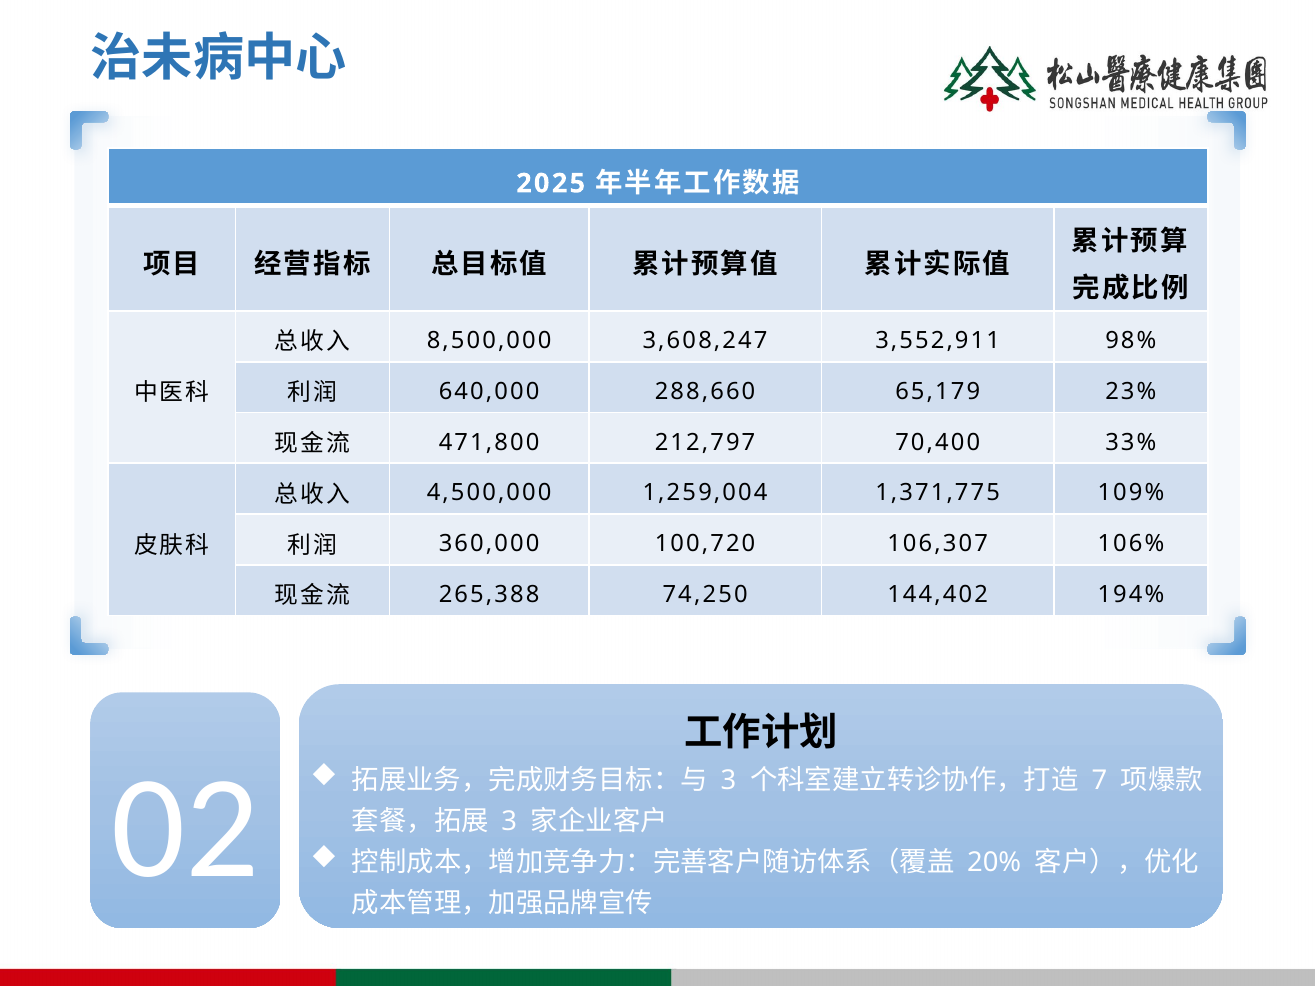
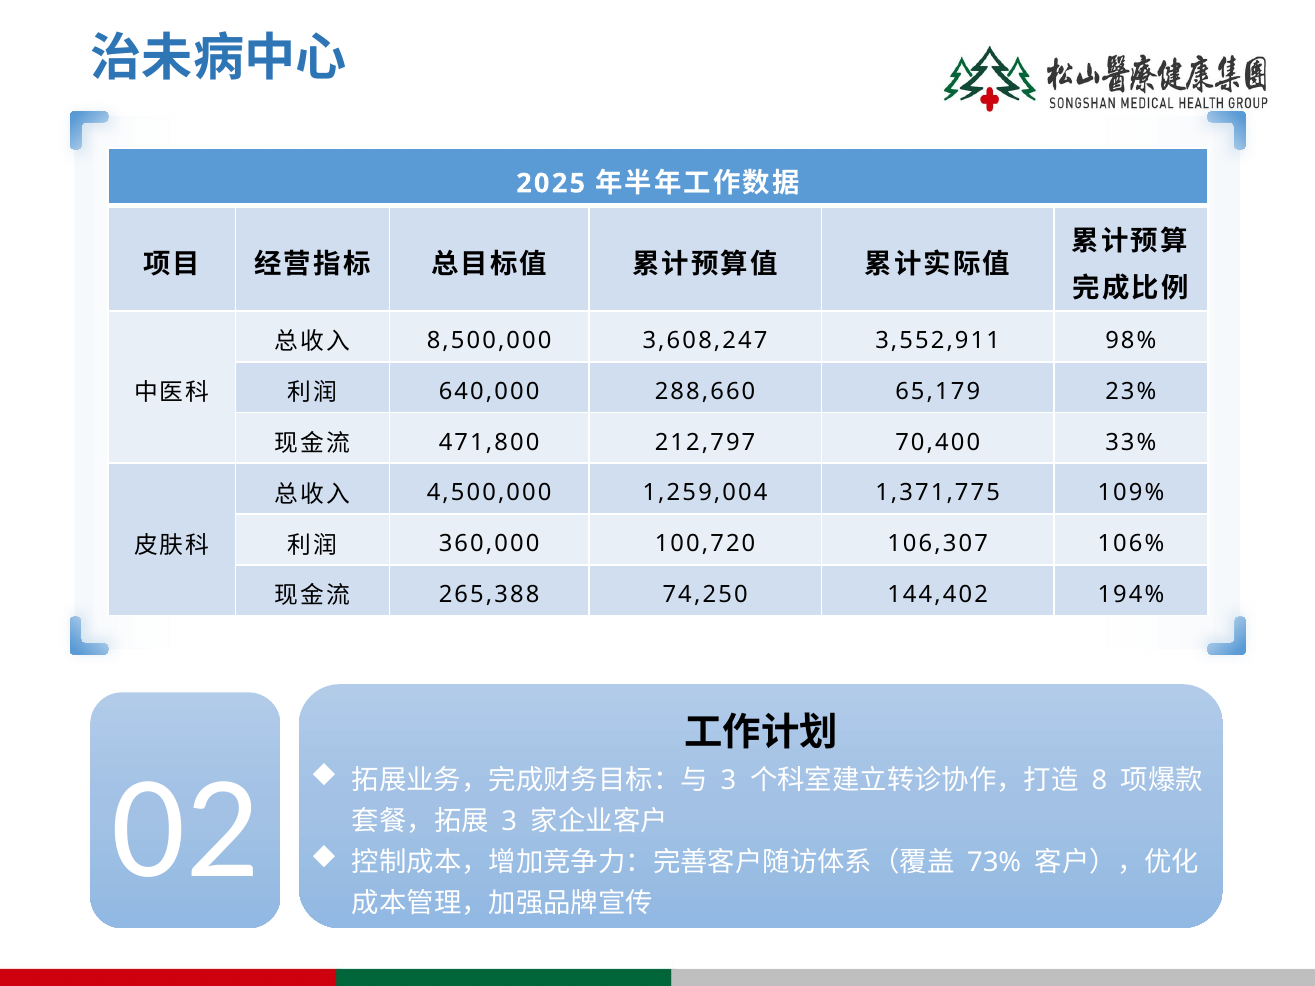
7: 7 -> 8 (1099, 780)
20%: 20% -> 73% (994, 862)
